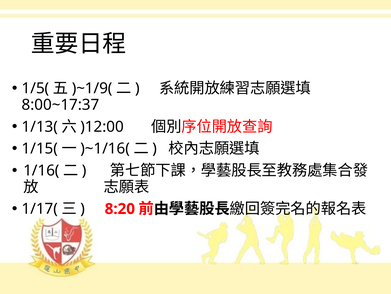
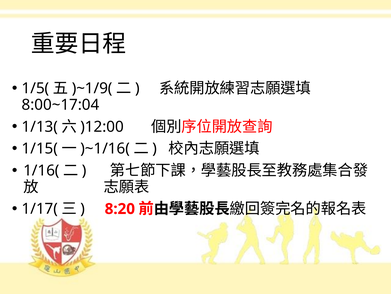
8:00~17:37: 8:00~17:37 -> 8:00~17:04 (61, 105)
